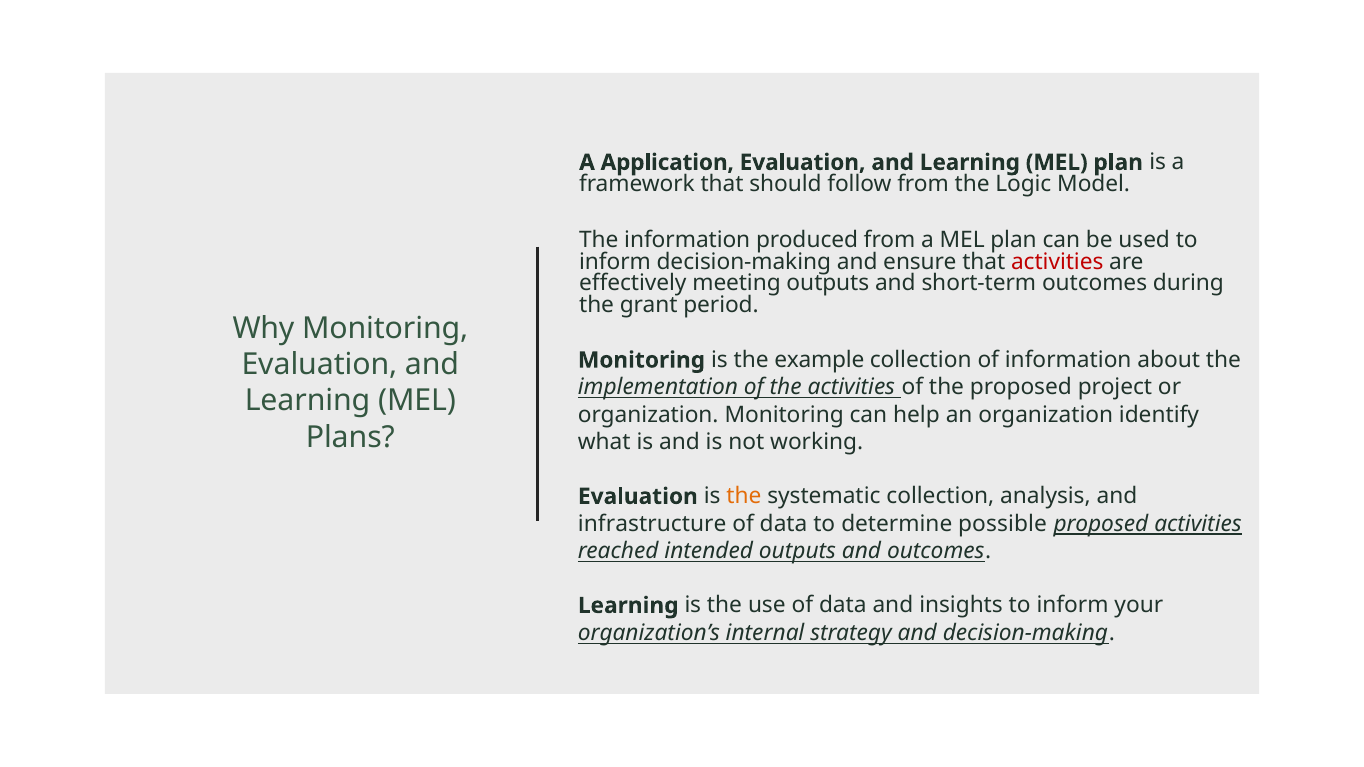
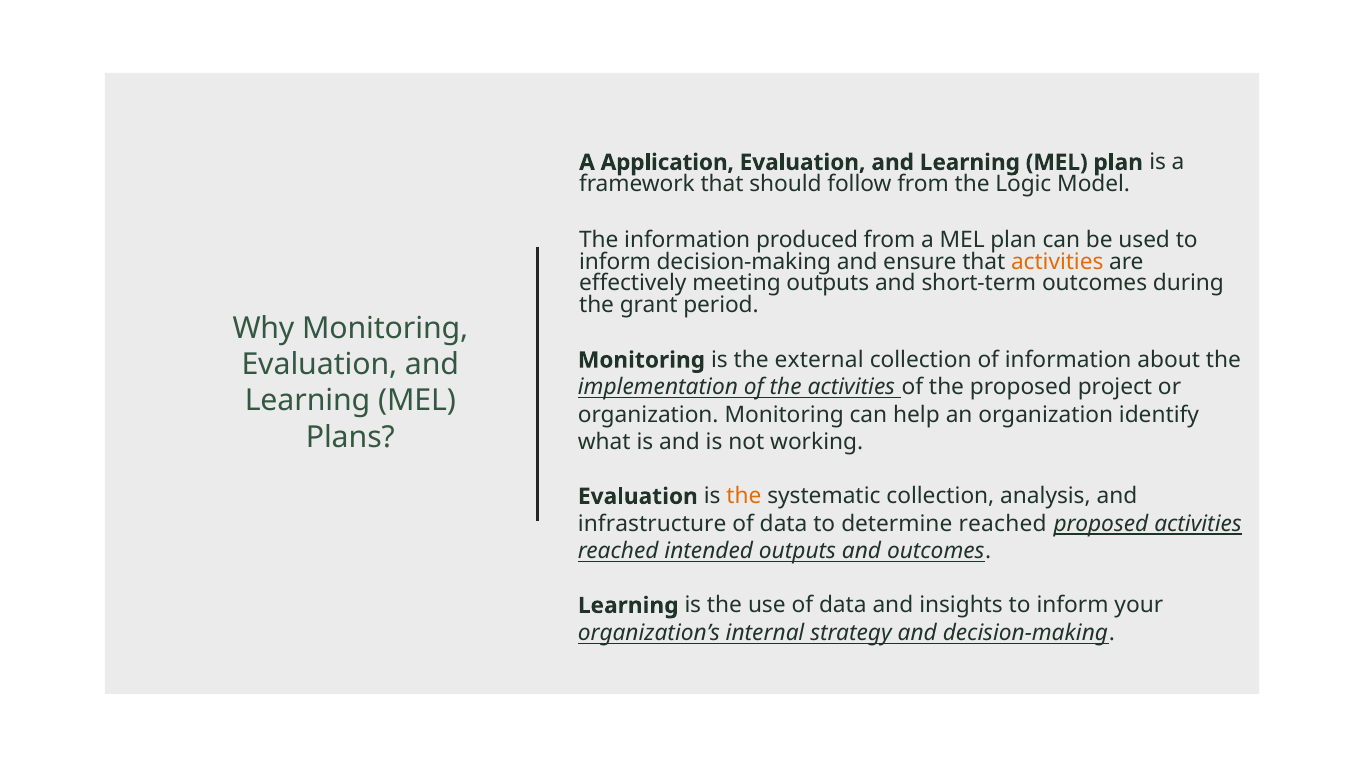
activities colour: red -> orange (1057, 262)
example: example -> external (819, 360)
determine possible: possible -> reached (1003, 524)
